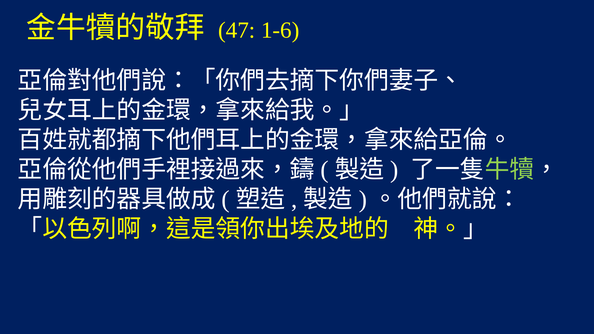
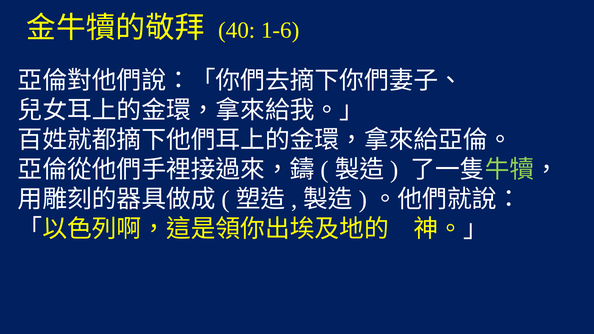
47: 47 -> 40 (237, 30)
